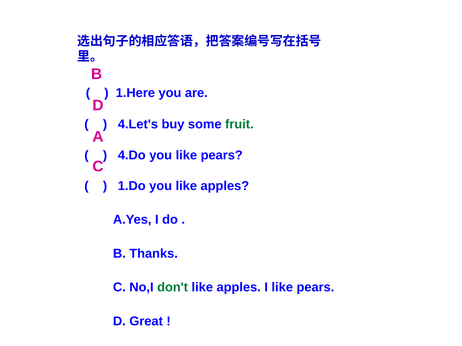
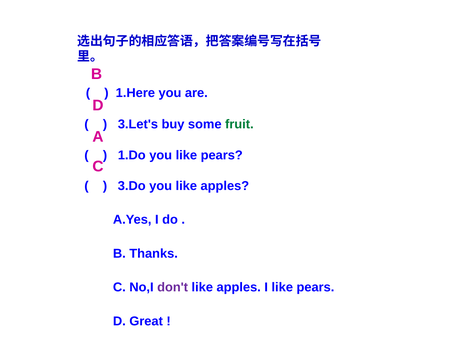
4.Let's: 4.Let's -> 3.Let's (138, 125)
4.Do: 4.Do -> 1.Do (132, 155)
1.Do: 1.Do -> 3.Do (132, 186)
don't colour: green -> purple (173, 288)
